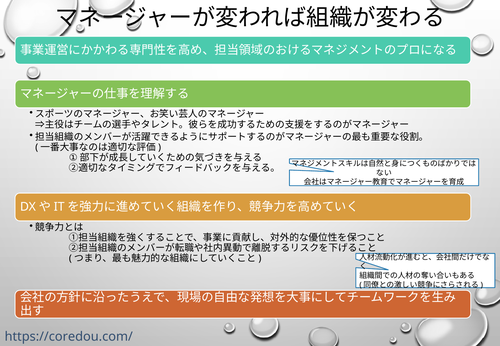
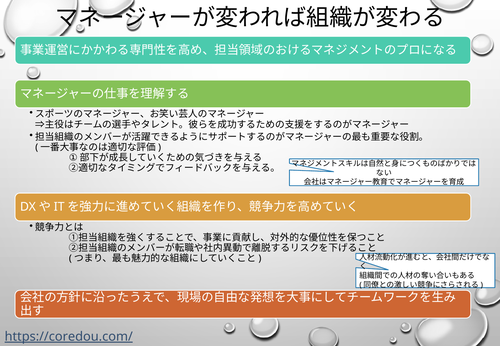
https://coredou.com/ underline: none -> present (69, 337)
